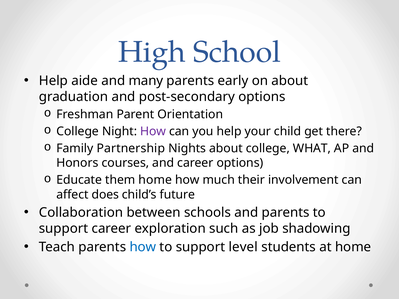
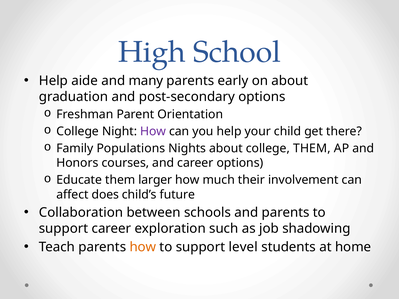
Partnership: Partnership -> Populations (131, 148)
college WHAT: WHAT -> THEM (312, 148)
them home: home -> larger (155, 180)
how colour: blue -> orange (143, 247)
